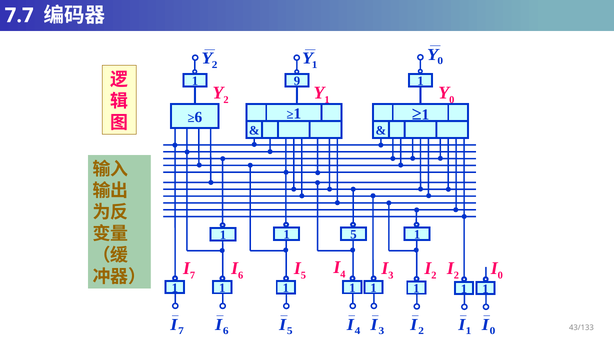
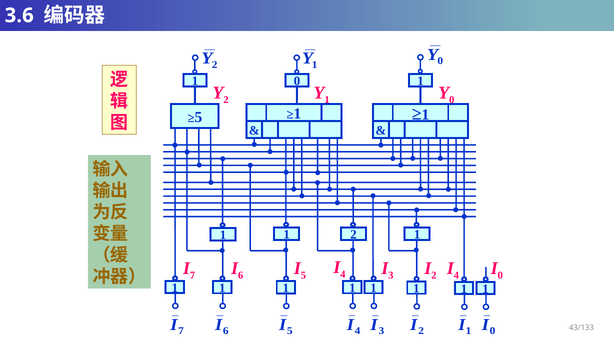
7.7: 7.7 -> 3.6 (19, 15)
1 9: 9 -> 0 (297, 81)
6: 6 -> 5 (198, 117)
1 1 5: 5 -> 2 (354, 235)
2: 2 -> 4 (456, 275)
